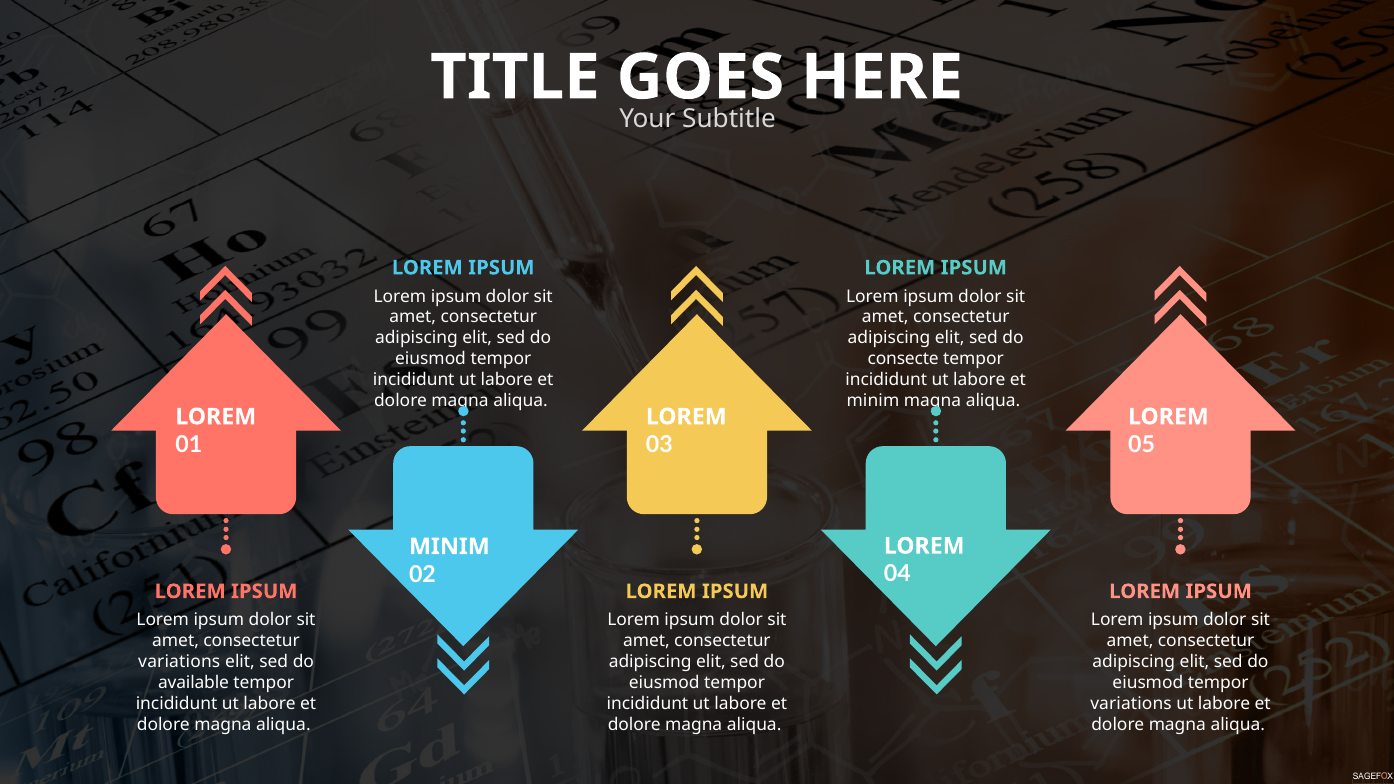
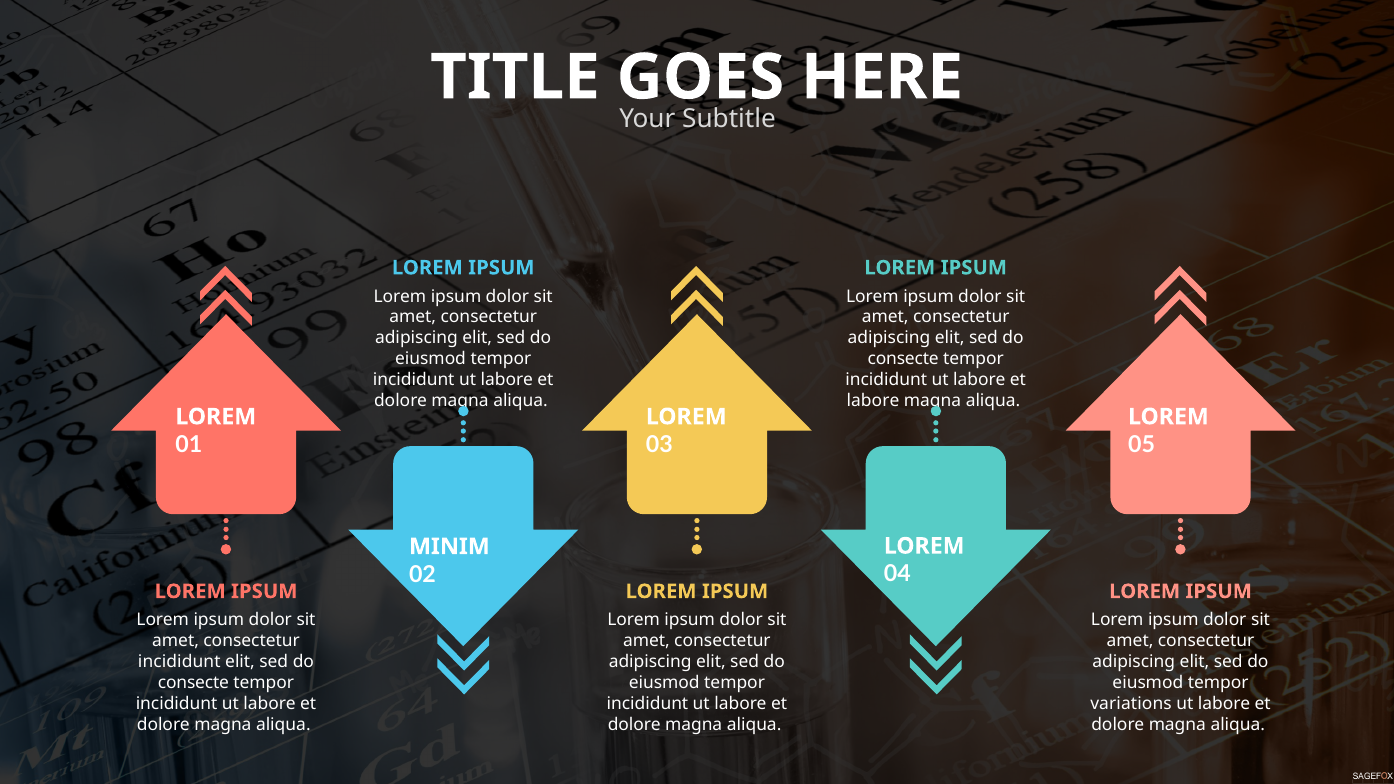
minim: minim -> labore (873, 401)
variations: variations -> incididunt (179, 662)
available: available -> consecte (193, 683)
